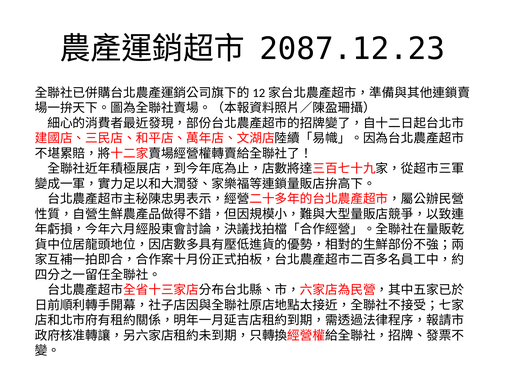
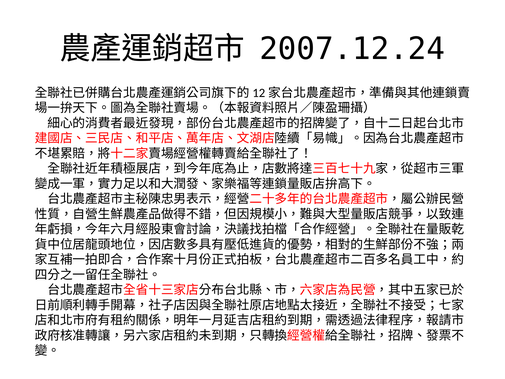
2087.12.23: 2087.12.23 -> 2007.12.24 (352, 49)
